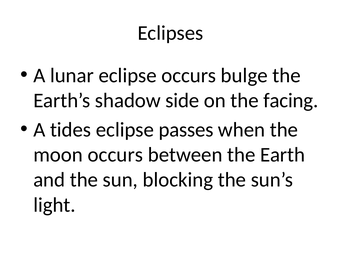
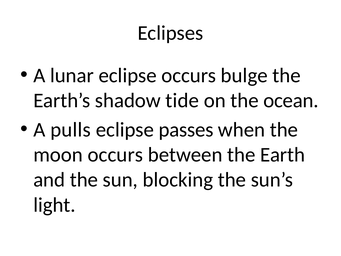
side: side -> tide (182, 100)
facing: facing -> ocean (291, 100)
tides: tides -> pulls (70, 130)
